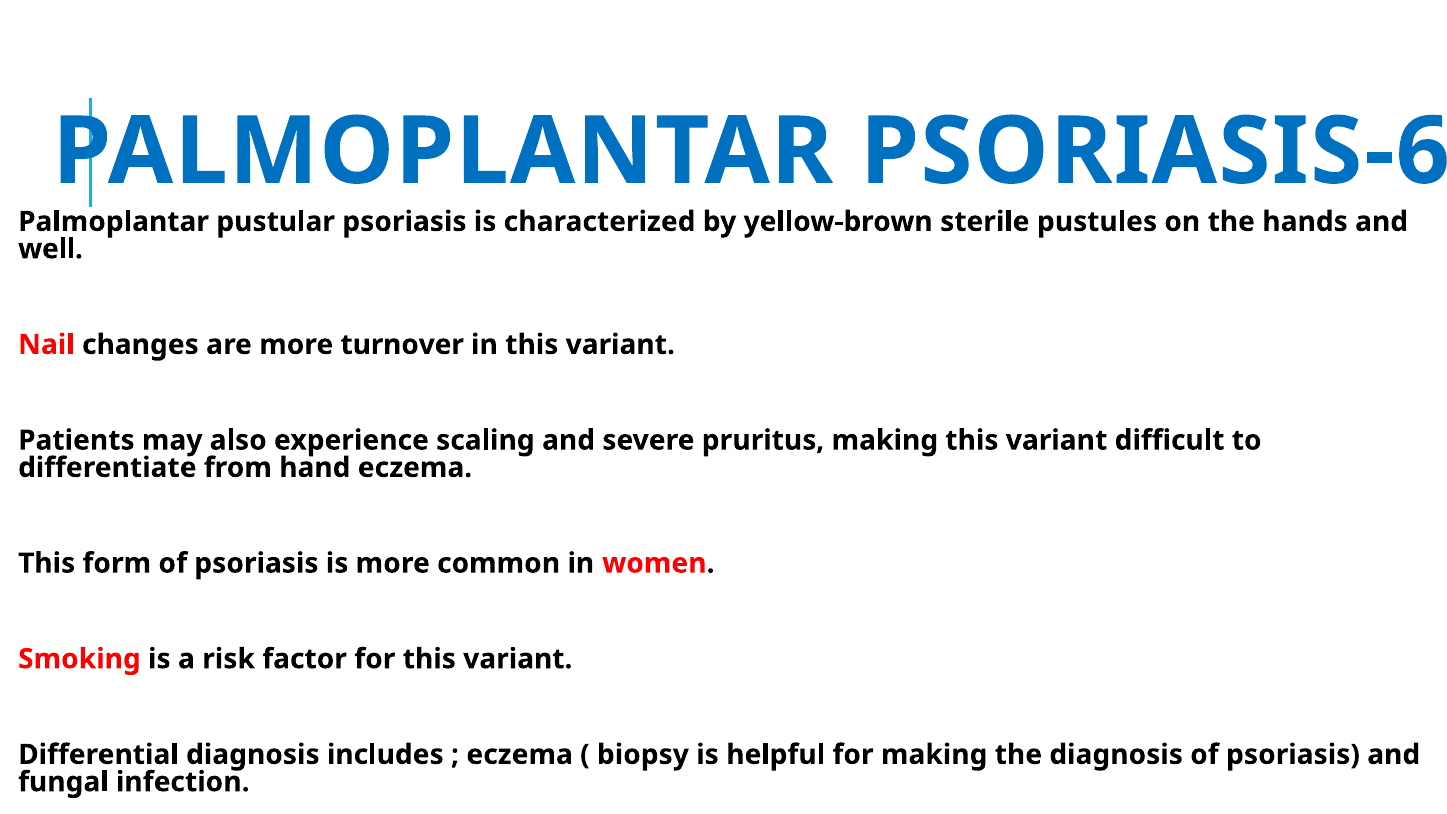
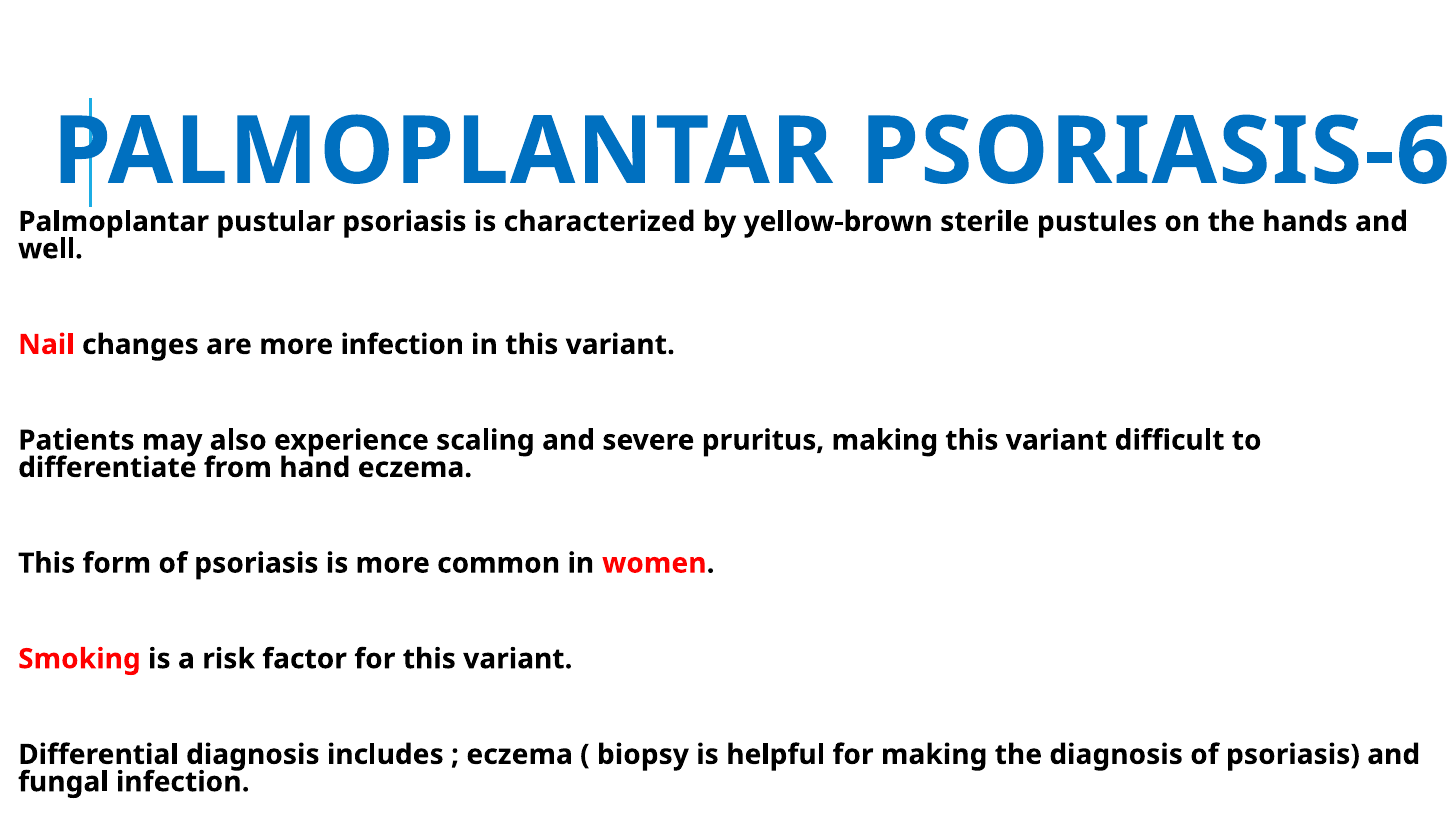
more turnover: turnover -> infection (402, 345)
